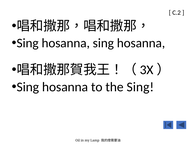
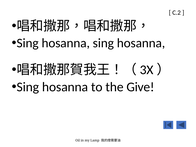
the Sing: Sing -> Give (140, 87)
